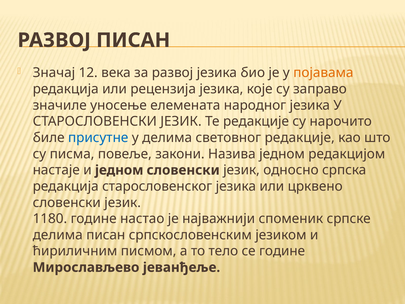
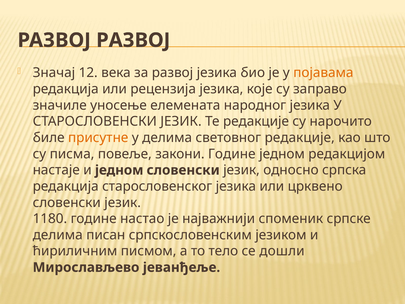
РАЗВОЈ ПИСАН: ПИСАН -> РАЗВОЈ (133, 40)
присутне colour: blue -> orange (98, 138)
закони Назива: Назива -> Године (232, 154)
се године: године -> дошли (282, 251)
